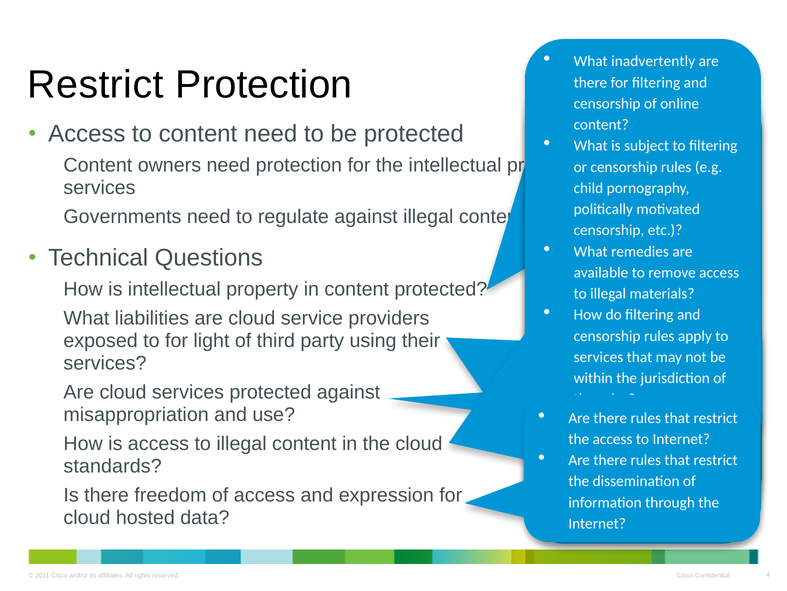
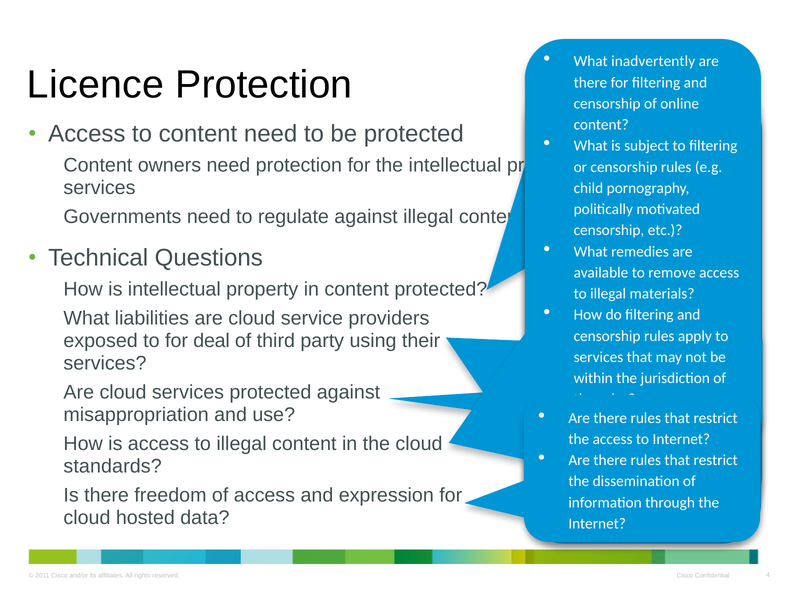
Restrict: Restrict -> Licence (96, 85)
for light: light -> deal (212, 340)
